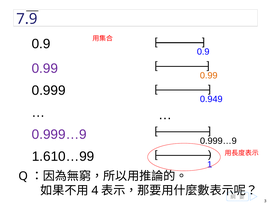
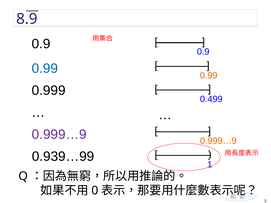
7.9: 7.9 -> 8.9 (27, 19)
0.99 colour: purple -> blue (45, 69)
0.949: 0.949 -> 0.499 (211, 99)
0.999…9 colour: black -> orange (218, 141)
1.610…99: 1.610…99 -> 0.939…99 (63, 157)
4: 4 -> 0 (95, 191)
